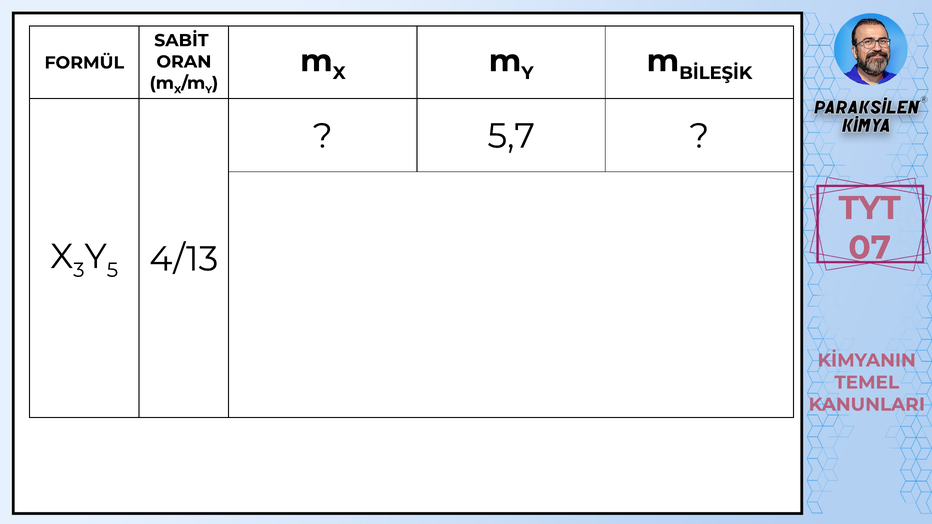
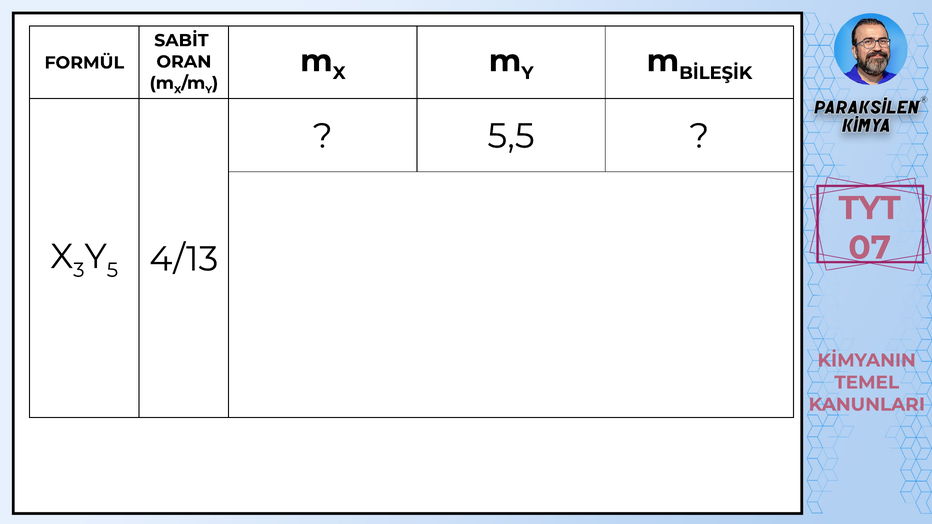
5,7: 5,7 -> 5,5 (511, 136)
